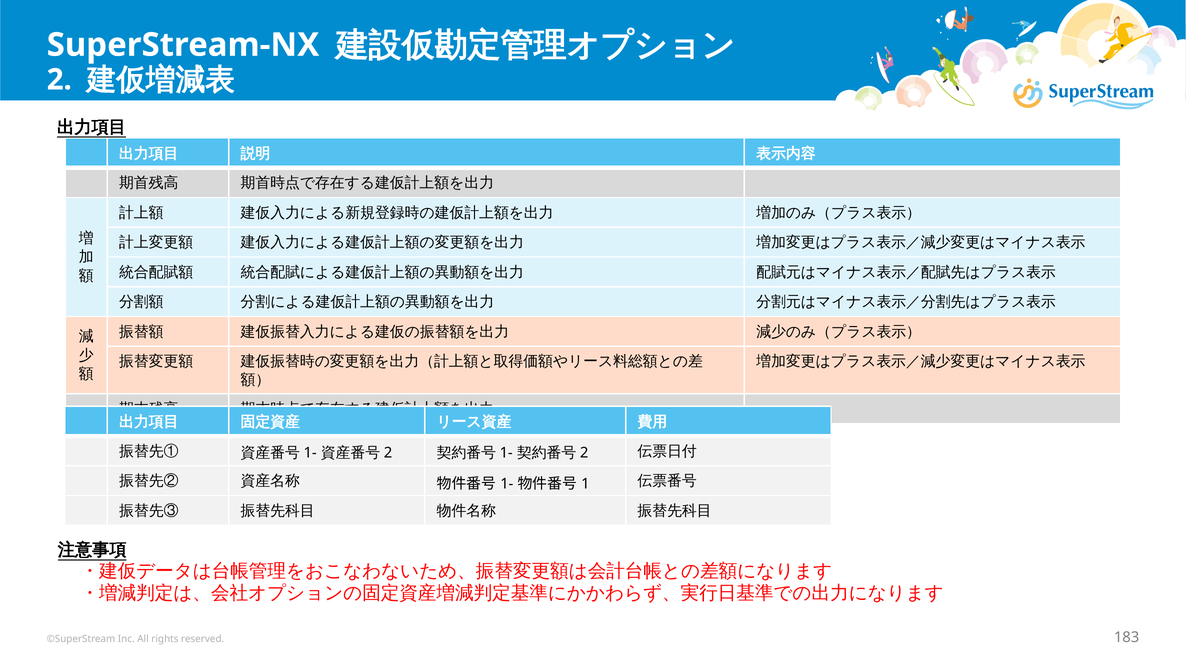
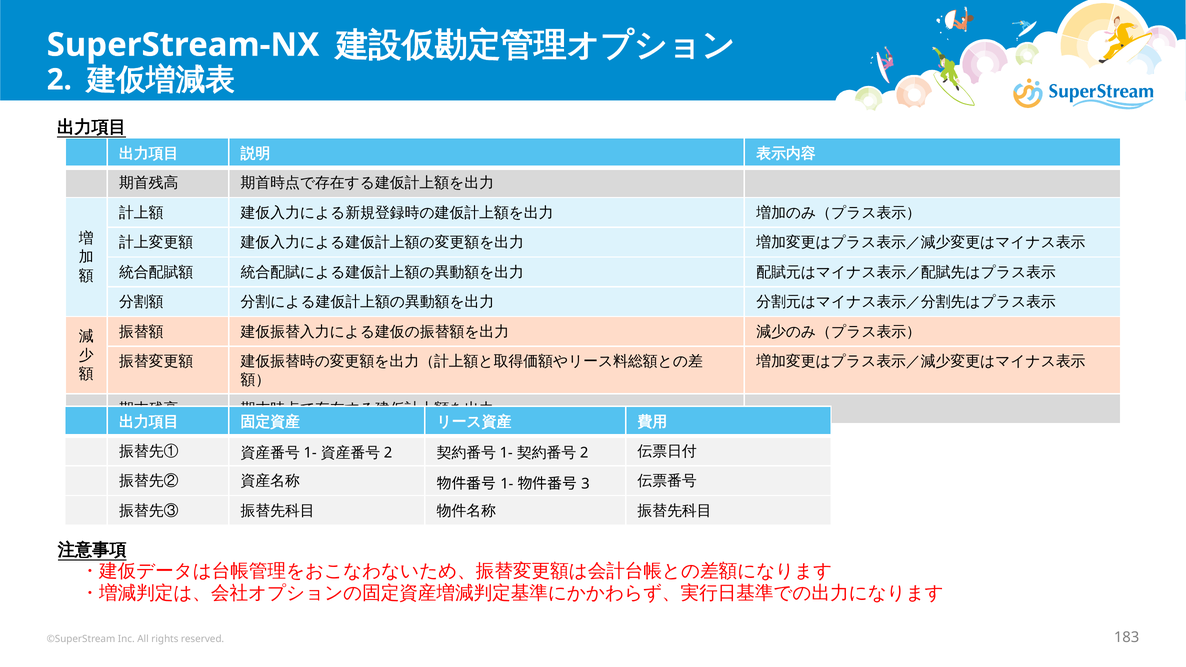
1: 1 -> 3 (585, 484)
